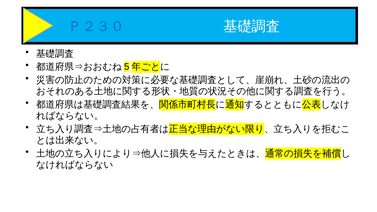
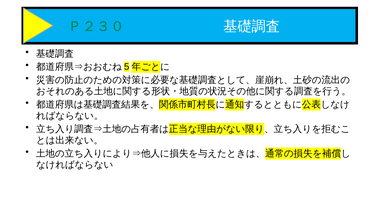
Ｐ２３０ colour: blue -> green (96, 27)
